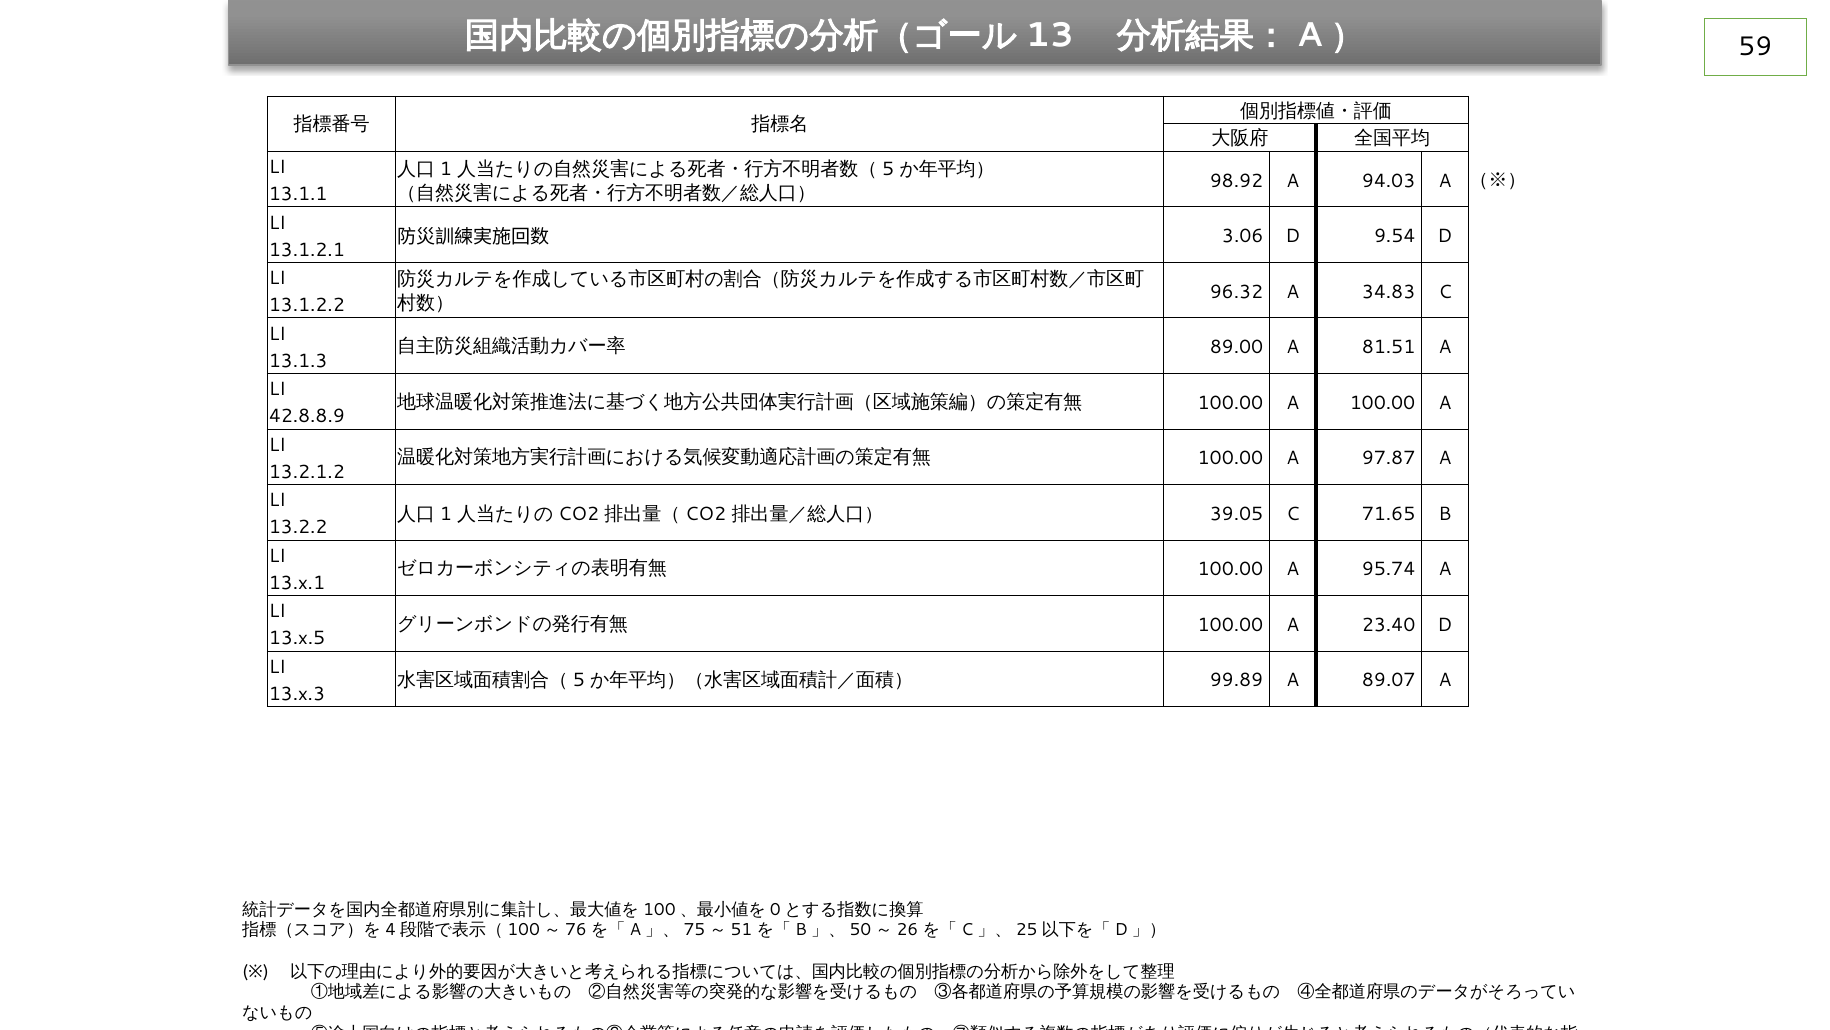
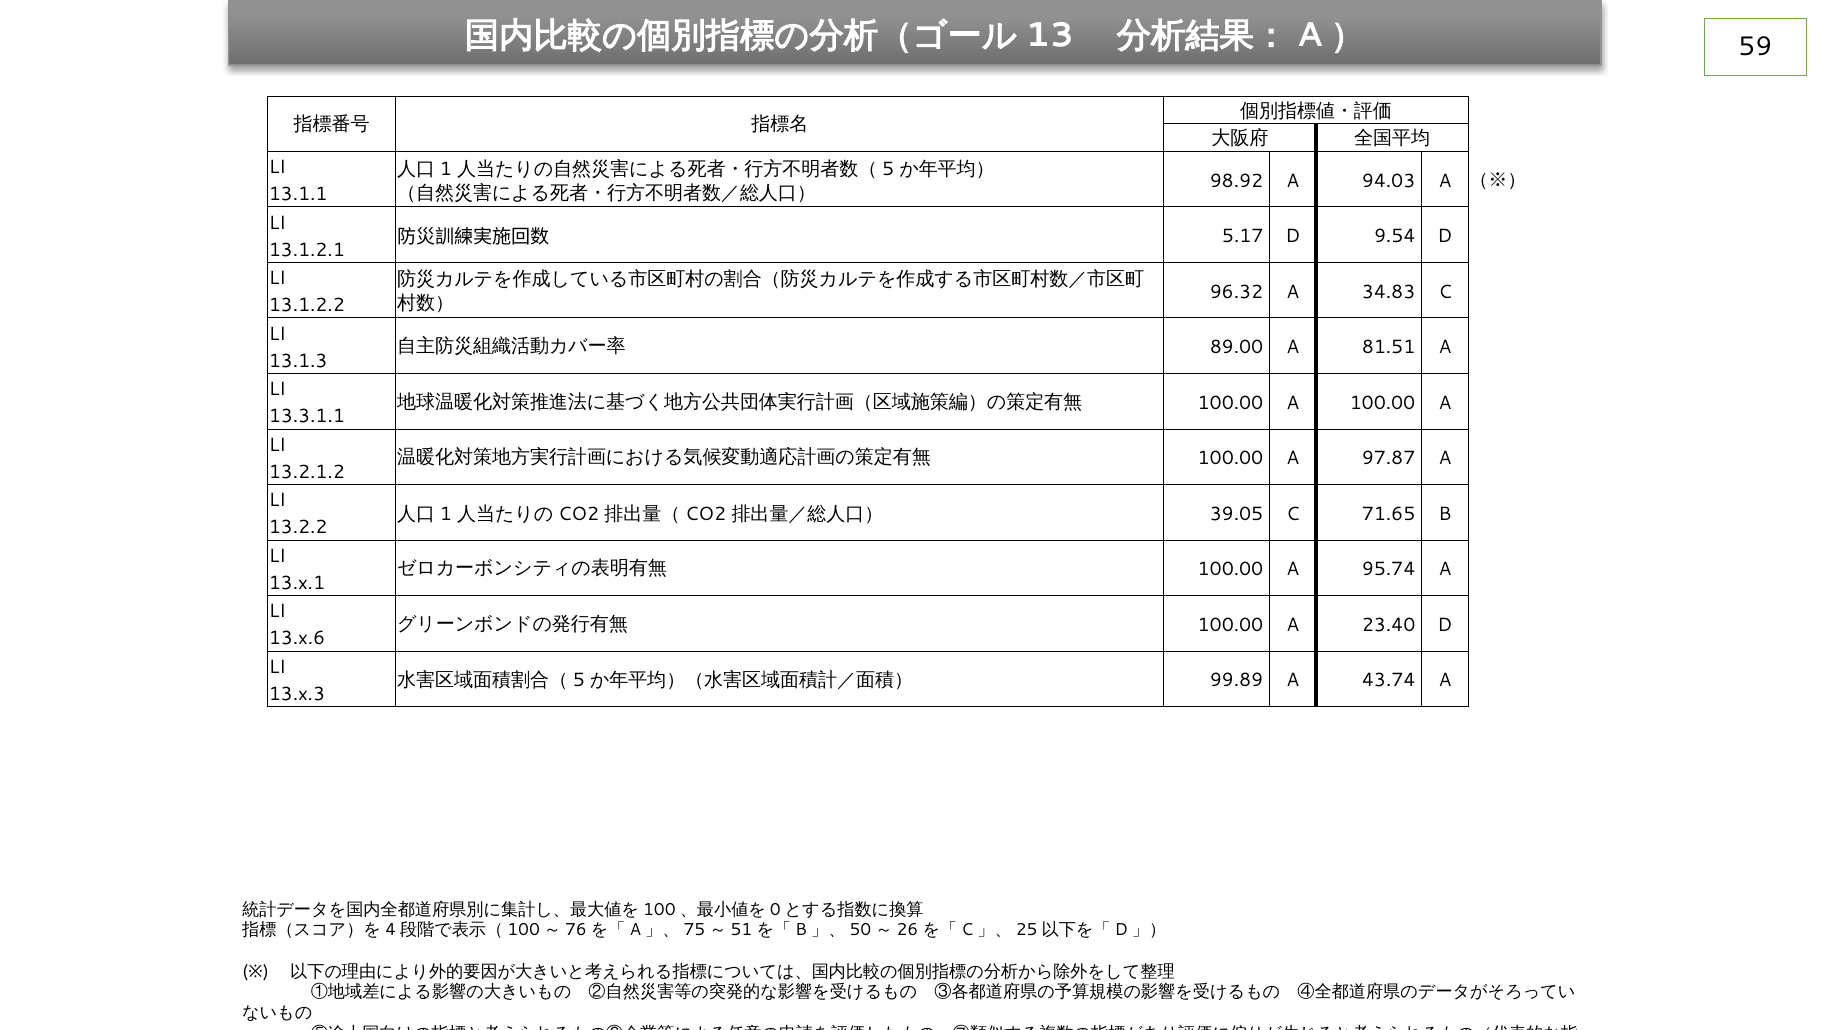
3.06: 3.06 -> 5.17 (1243, 236)
42.8.8.9: 42.8.8.9 -> 13.3.1.1 (307, 416)
13.x.5: 13.x.5 -> 13.x.6 (297, 638)
89.07: 89.07 -> 43.74 (1389, 680)
